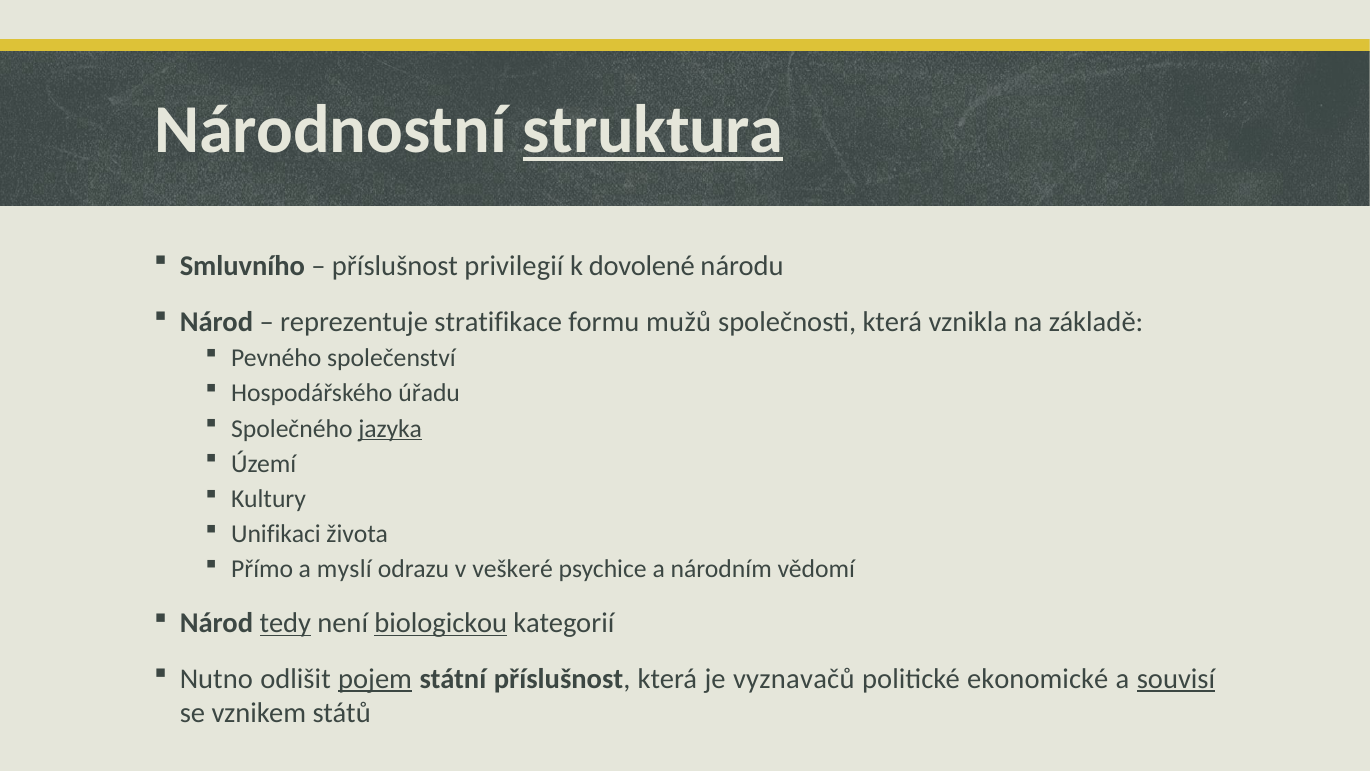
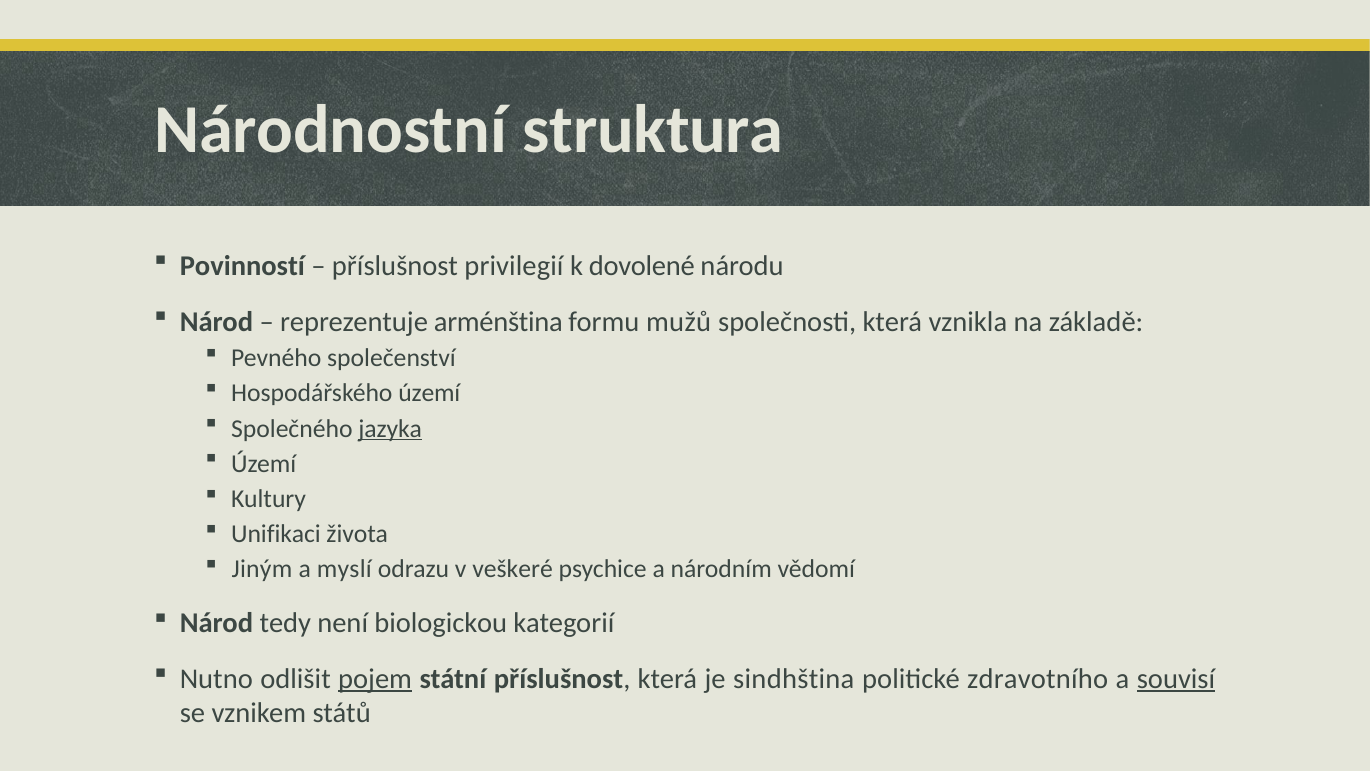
struktura underline: present -> none (653, 130)
Smluvního: Smluvního -> Povinností (242, 266)
stratifikace: stratifikace -> arménština (498, 321)
Hospodářského úřadu: úřadu -> území (429, 393)
Přímo: Přímo -> Jiným (262, 569)
tedy underline: present -> none (285, 623)
biologickou underline: present -> none (441, 623)
vyznavačů: vyznavačů -> sindhština (794, 679)
ekonomické: ekonomické -> zdravotního (1038, 679)
